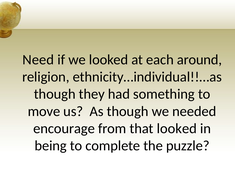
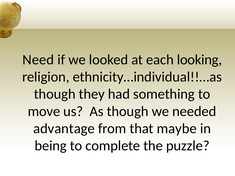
around: around -> looking (199, 60)
encourage: encourage -> advantage (64, 129)
that looked: looked -> maybe (177, 129)
